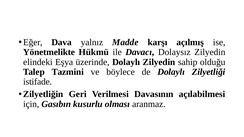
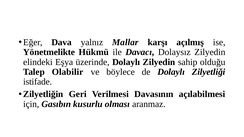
Madde: Madde -> Mallar (125, 42)
Tazmini: Tazmini -> Olabilir (68, 72)
